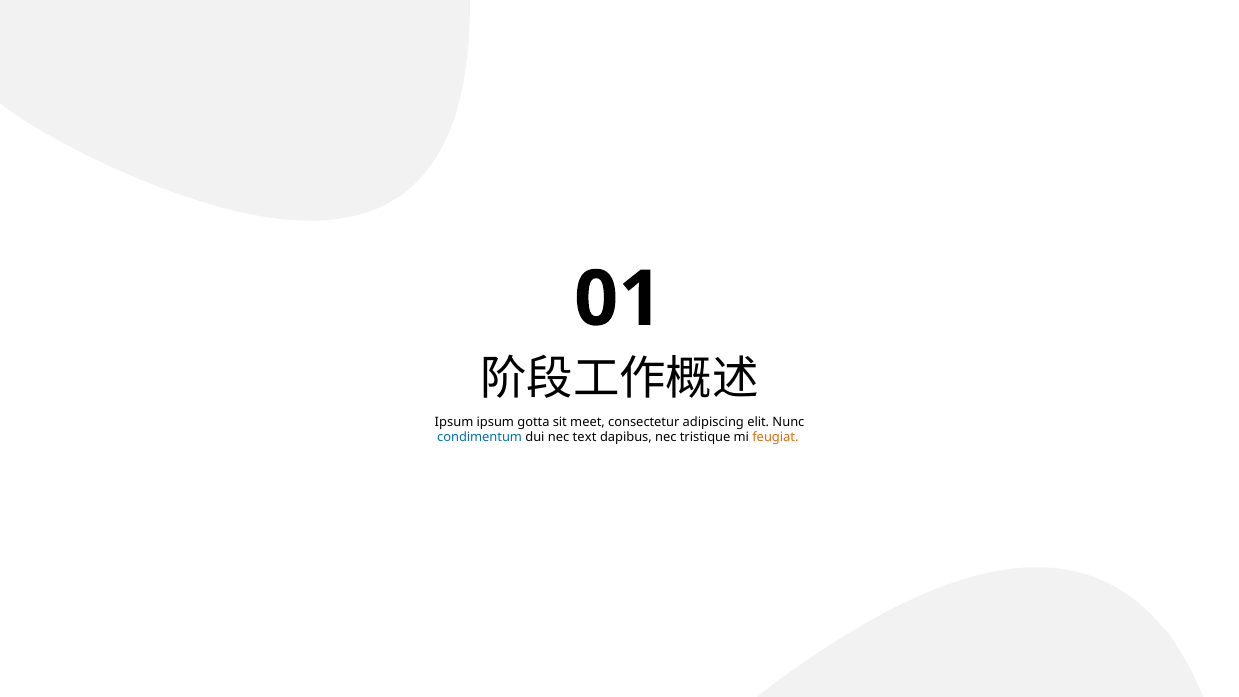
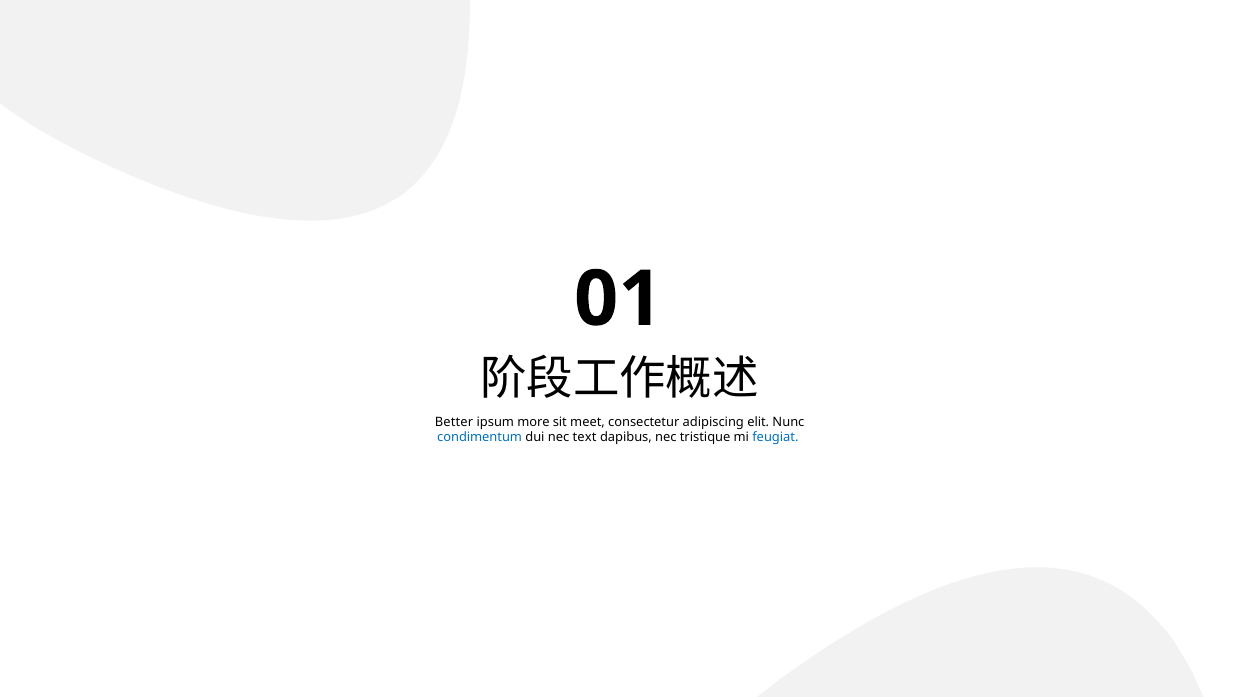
Ipsum: Ipsum -> Better (454, 422)
gotta: gotta -> more (534, 422)
feugiat colour: orange -> blue (775, 437)
